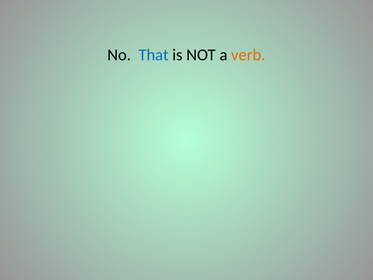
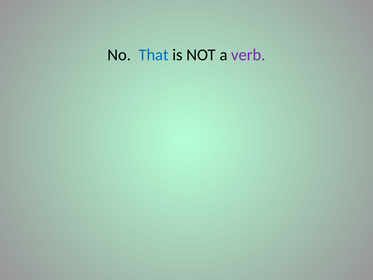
verb colour: orange -> purple (248, 55)
